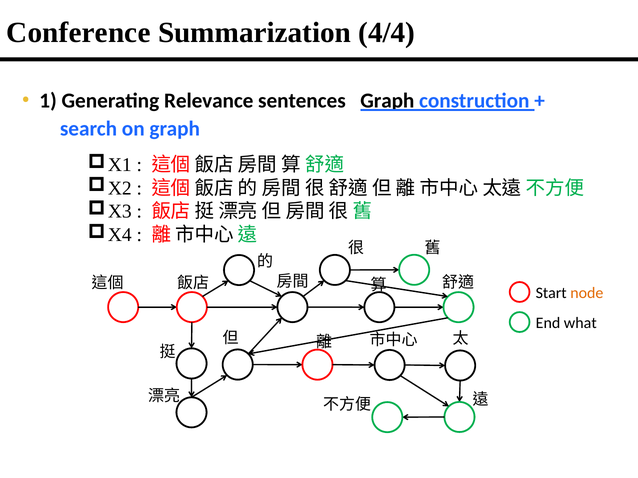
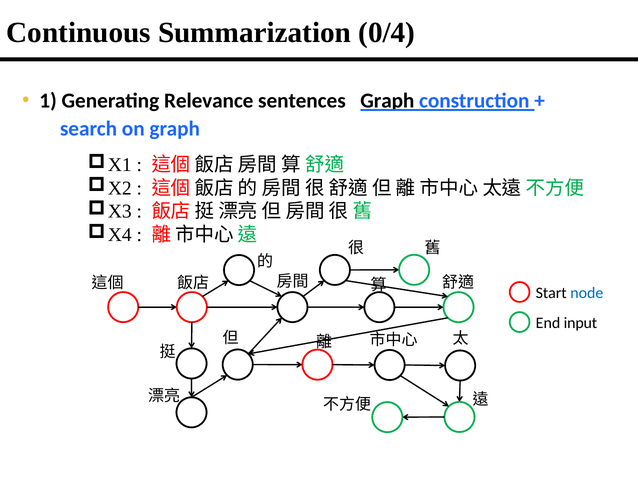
Conference: Conference -> Continuous (79, 32)
4/4: 4/4 -> 0/4 (387, 32)
node colour: orange -> blue (587, 293)
what: what -> input (580, 323)
